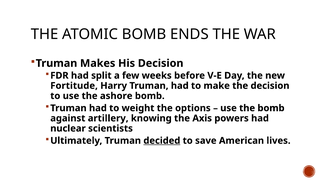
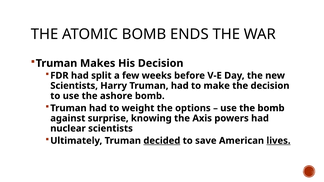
Fortitude: Fortitude -> Scientists (74, 86)
artillery: artillery -> surprise (108, 118)
lives underline: none -> present (278, 141)
